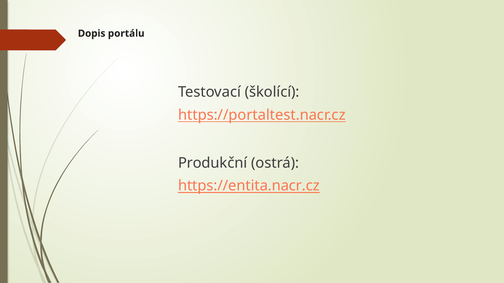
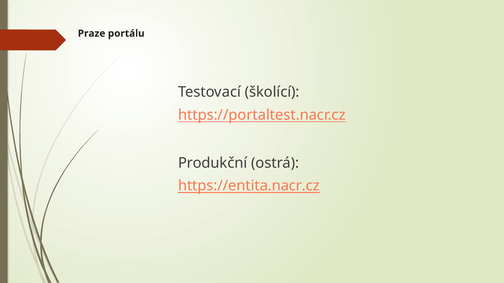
Dopis: Dopis -> Praze (92, 33)
